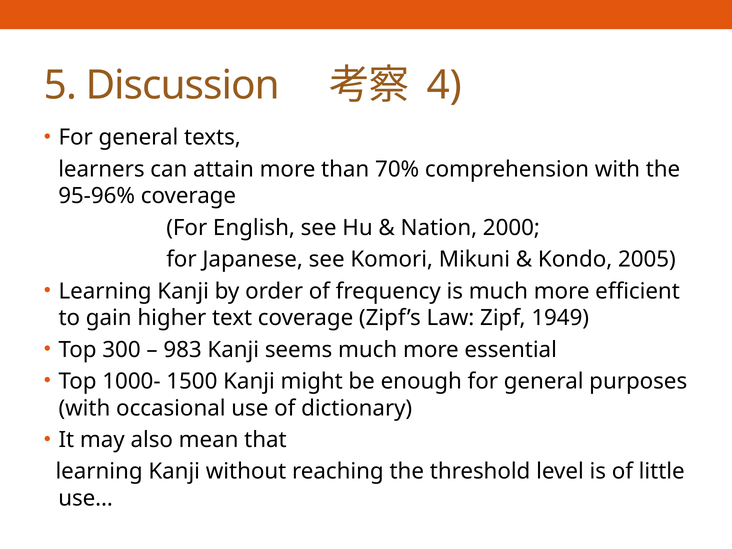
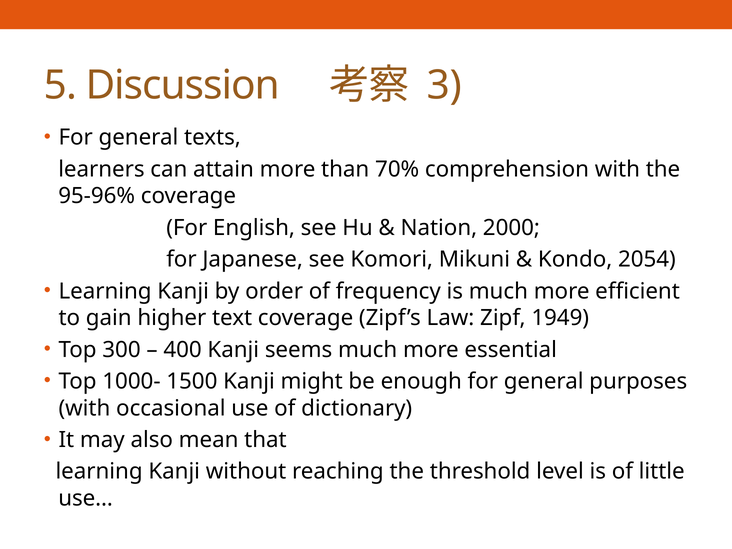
4: 4 -> 3 (444, 85)
2005: 2005 -> 2054 (647, 259)
983: 983 -> 400 (183, 350)
